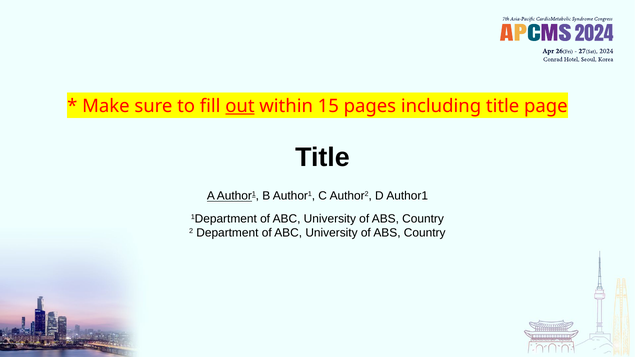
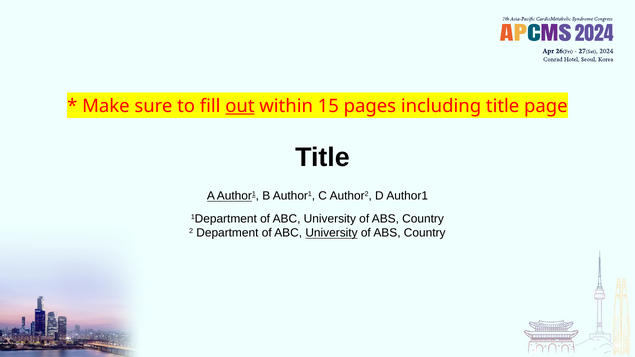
University underline: none -> present (331, 233)
